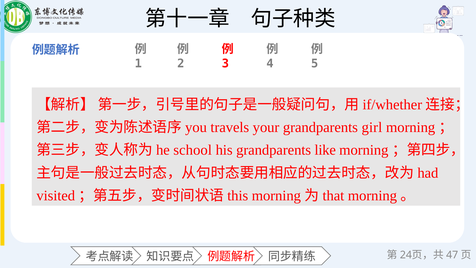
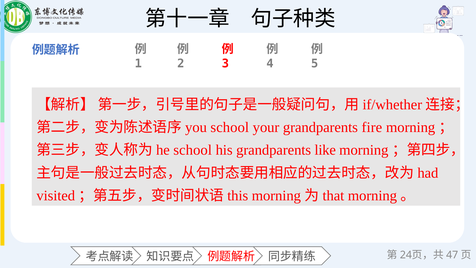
travels: travels -> school (230, 127)
girl: girl -> fire (372, 127)
